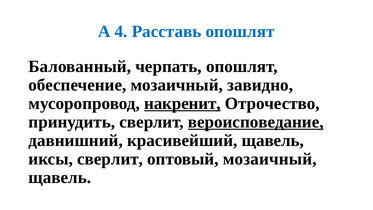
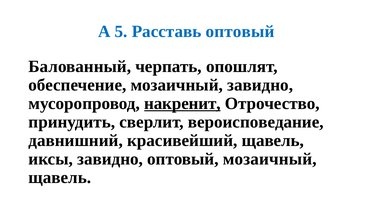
4: 4 -> 5 (121, 31)
Расставь опошлят: опошлят -> оптовый (240, 31)
вероисповедание underline: present -> none (256, 122)
иксы сверлит: сверлит -> завидно (110, 159)
